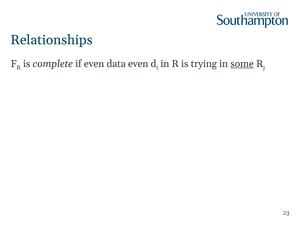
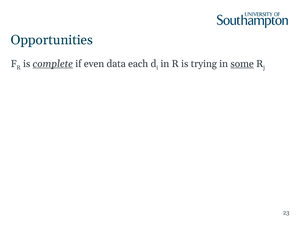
Relationships: Relationships -> Opportunities (52, 40)
complete underline: none -> present (53, 64)
data even: even -> each (138, 64)
